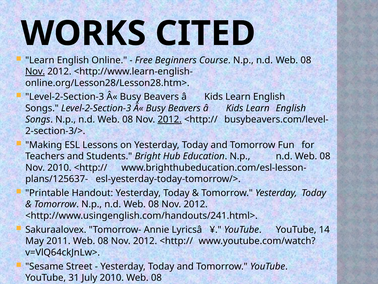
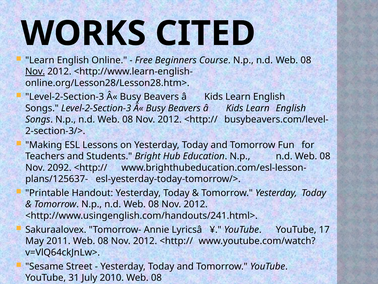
2012 underline: present -> none (170, 119)
Nov 2010: 2010 -> 2092 (59, 167)
14: 14 -> 17 (324, 229)
